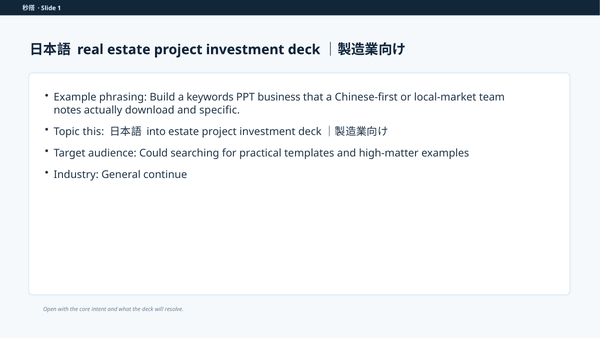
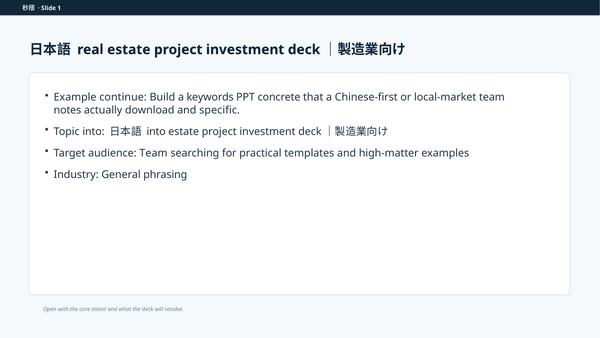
phrasing: phrasing -> continue (123, 97)
business: business -> concrete (279, 97)
Topic this: this -> into (93, 131)
audience Could: Could -> Team (153, 153)
continue: continue -> phrasing (165, 174)
